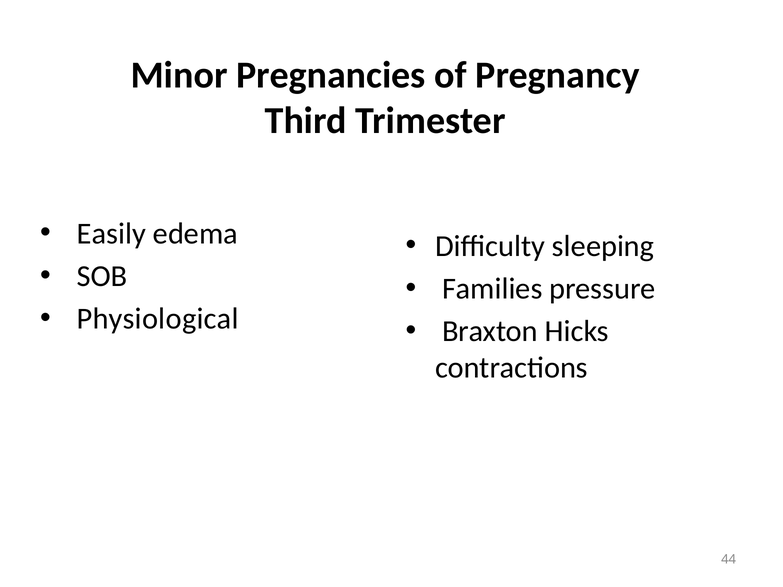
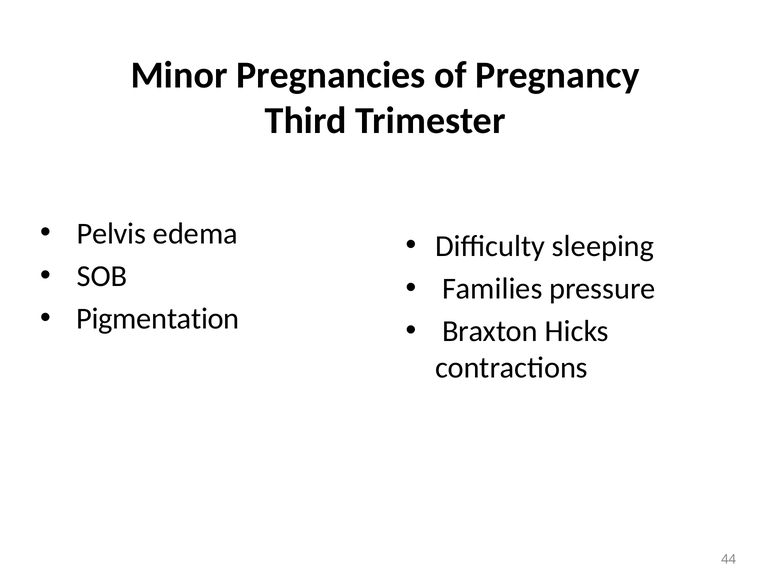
Easily: Easily -> Pelvis (111, 234)
Physiological: Physiological -> Pigmentation (158, 319)
